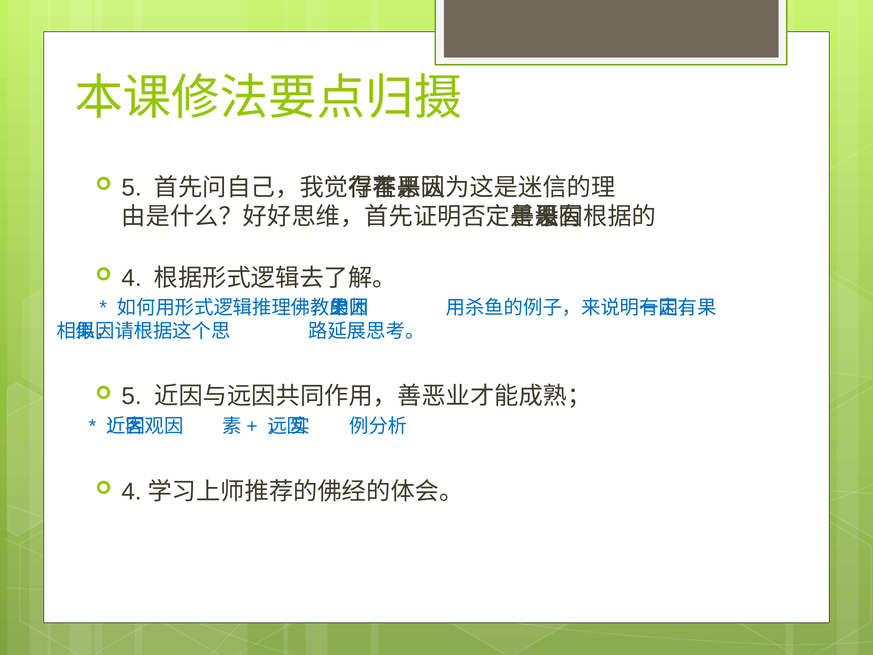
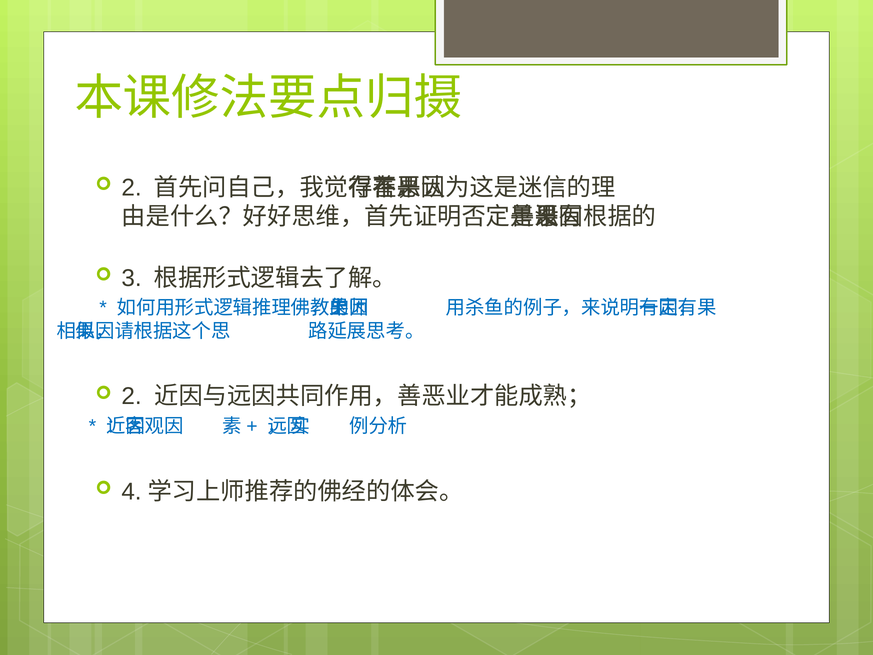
5: 5 -> 2 (132, 188)
4: 4 -> 3 (132, 278)
5: 5 -> 2 (132, 396)
